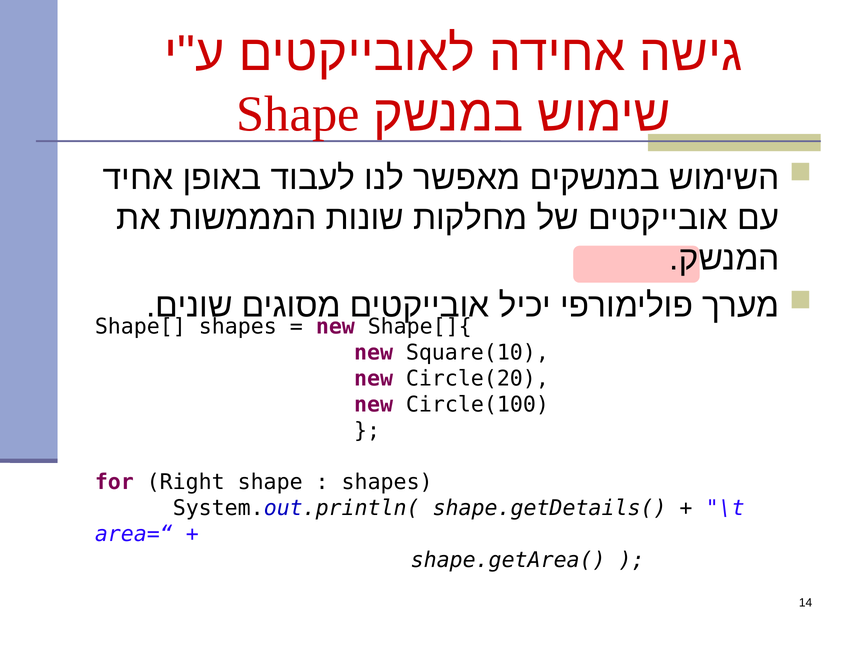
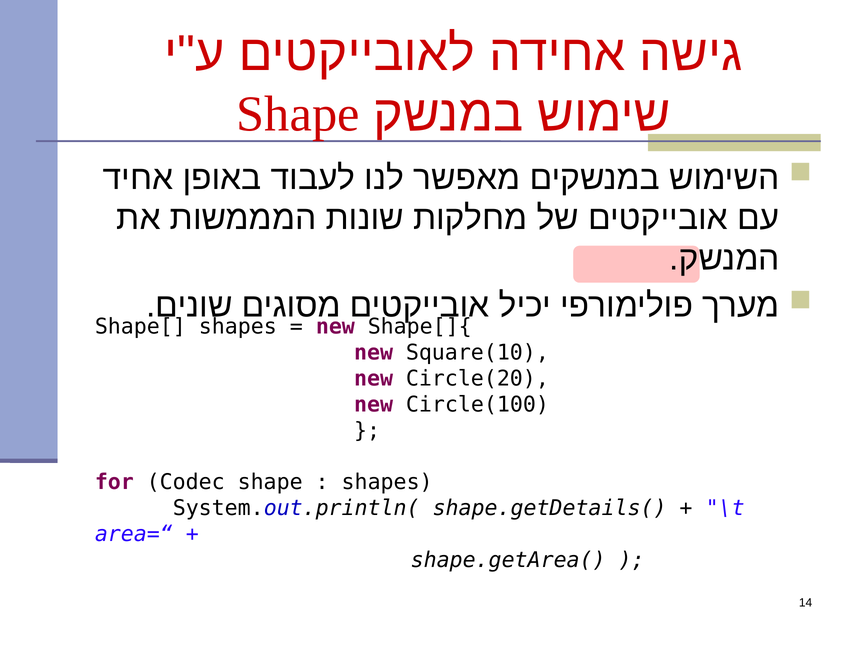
Right: Right -> Codec (186, 482)
